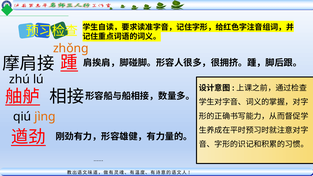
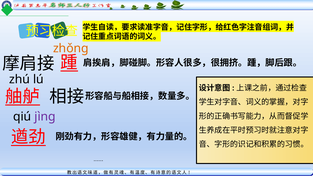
jìnɡ colour: orange -> purple (45, 117)
